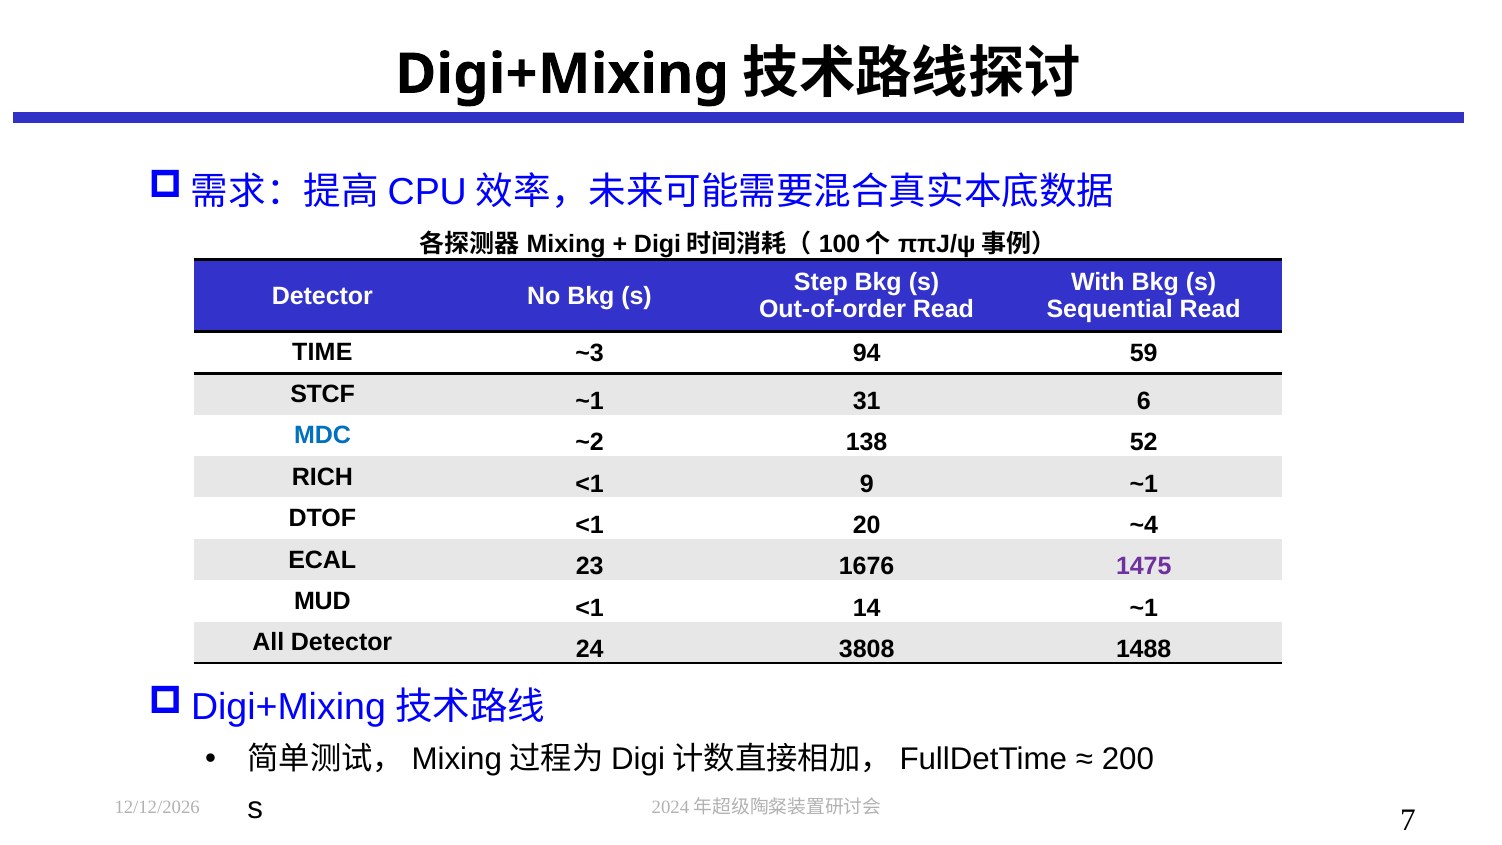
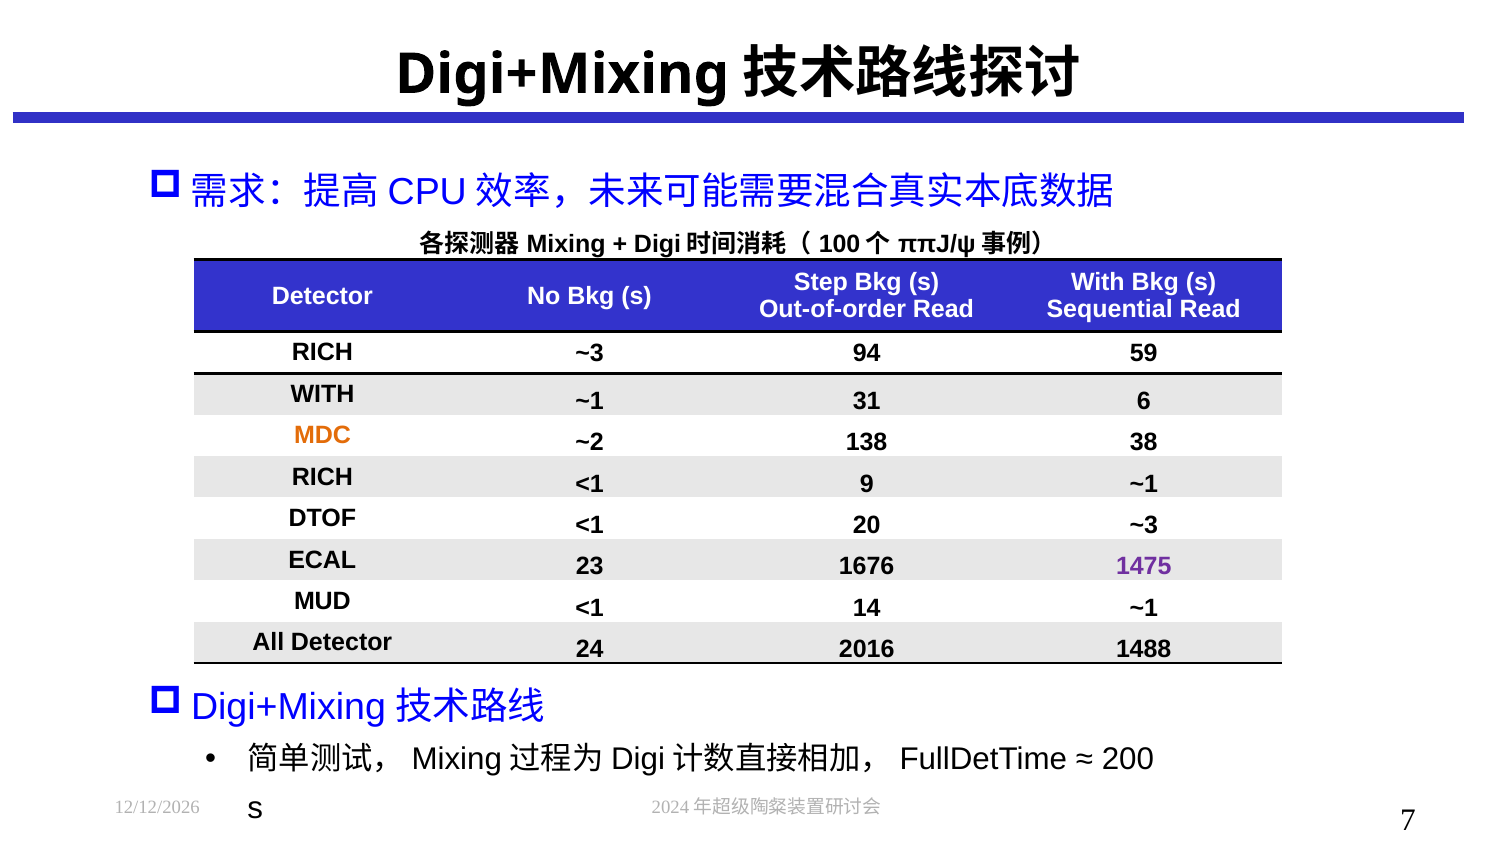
TIME: TIME -> RICH (322, 353)
STCF: STCF -> WITH (322, 394)
MDC colour: blue -> orange (322, 436)
52: 52 -> 38 (1144, 442)
20 ~4: ~4 -> ~3 (1144, 525)
3808: 3808 -> 2016 (867, 649)
